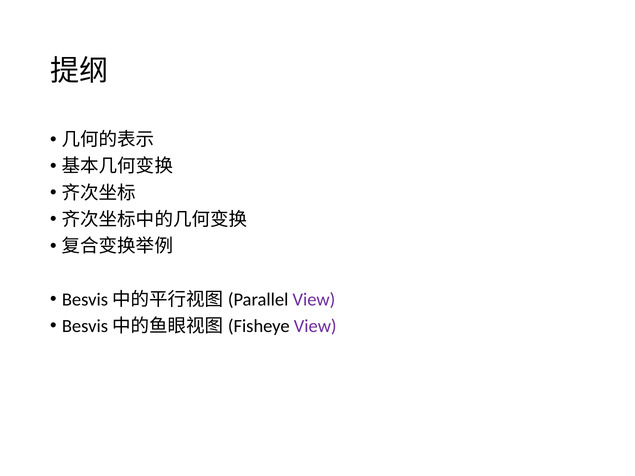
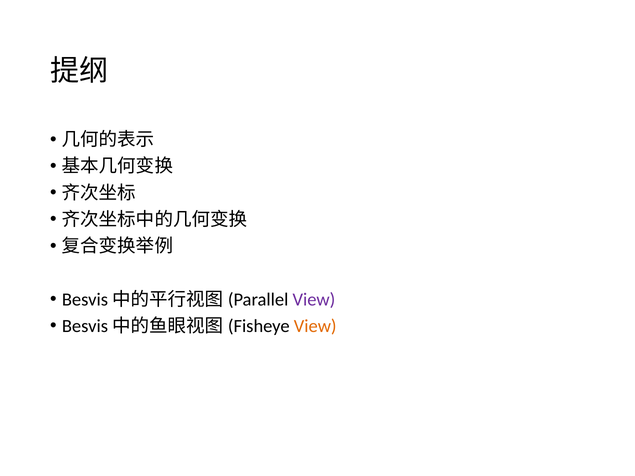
View colour: purple -> orange (315, 326)
